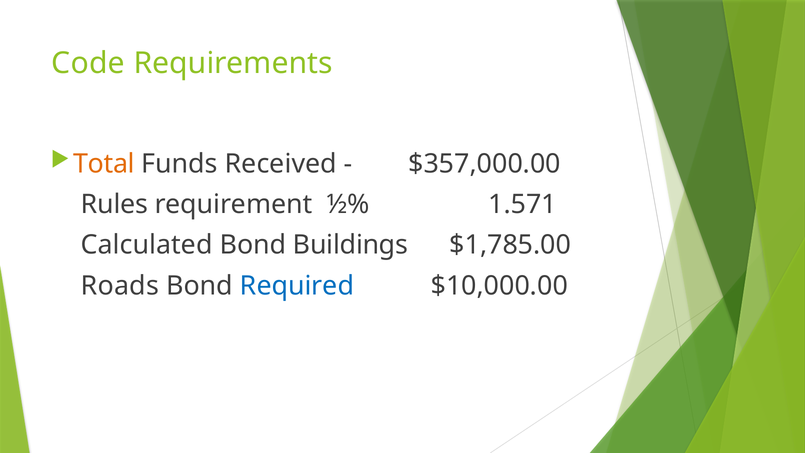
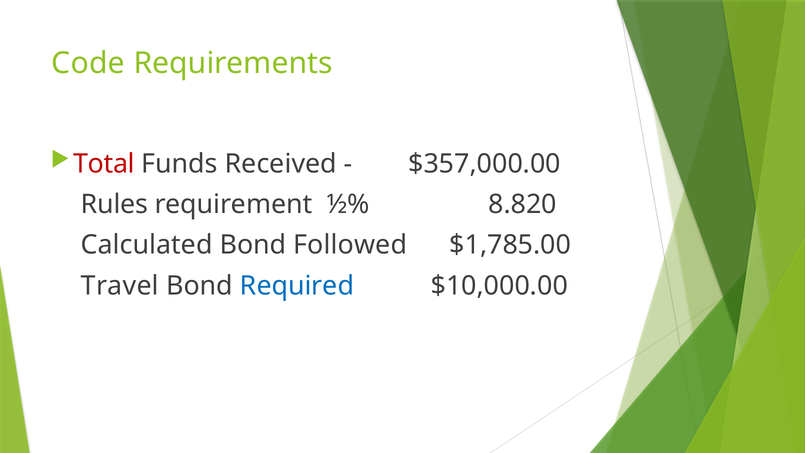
Total colour: orange -> red (104, 164)
1.571: 1.571 -> 8.820 (522, 204)
Buildings: Buildings -> Followed (350, 245)
Roads: Roads -> Travel (120, 286)
